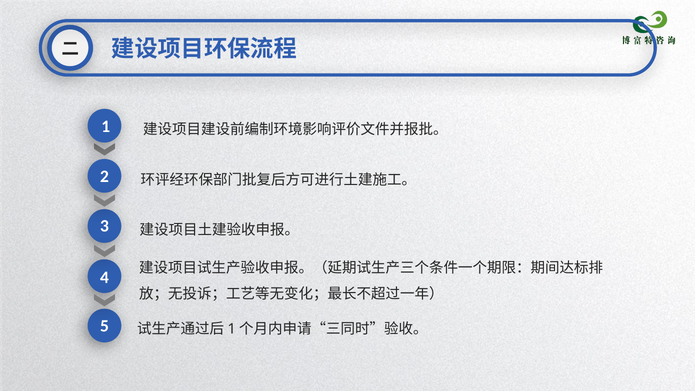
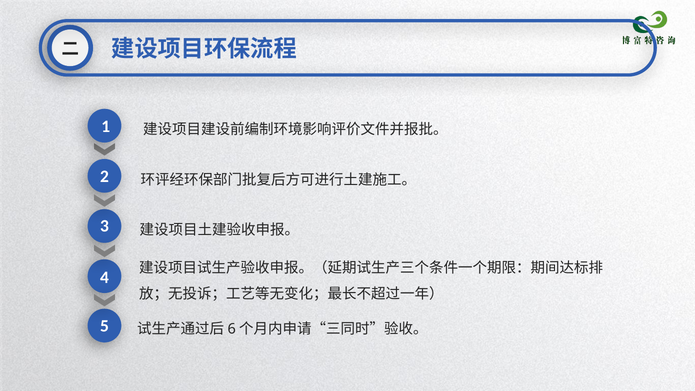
1: 1 -> 6 (232, 329)
